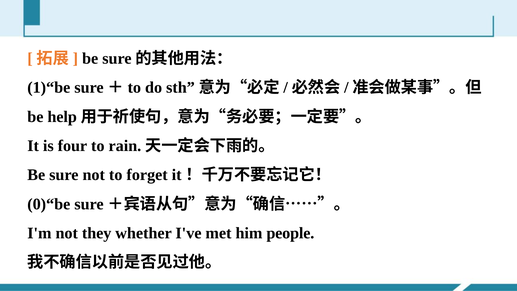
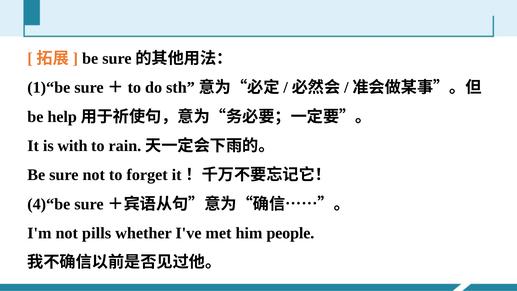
four: four -> with (72, 146)
0)“be: 0)“be -> 4)“be (49, 204)
they: they -> pills (97, 233)
